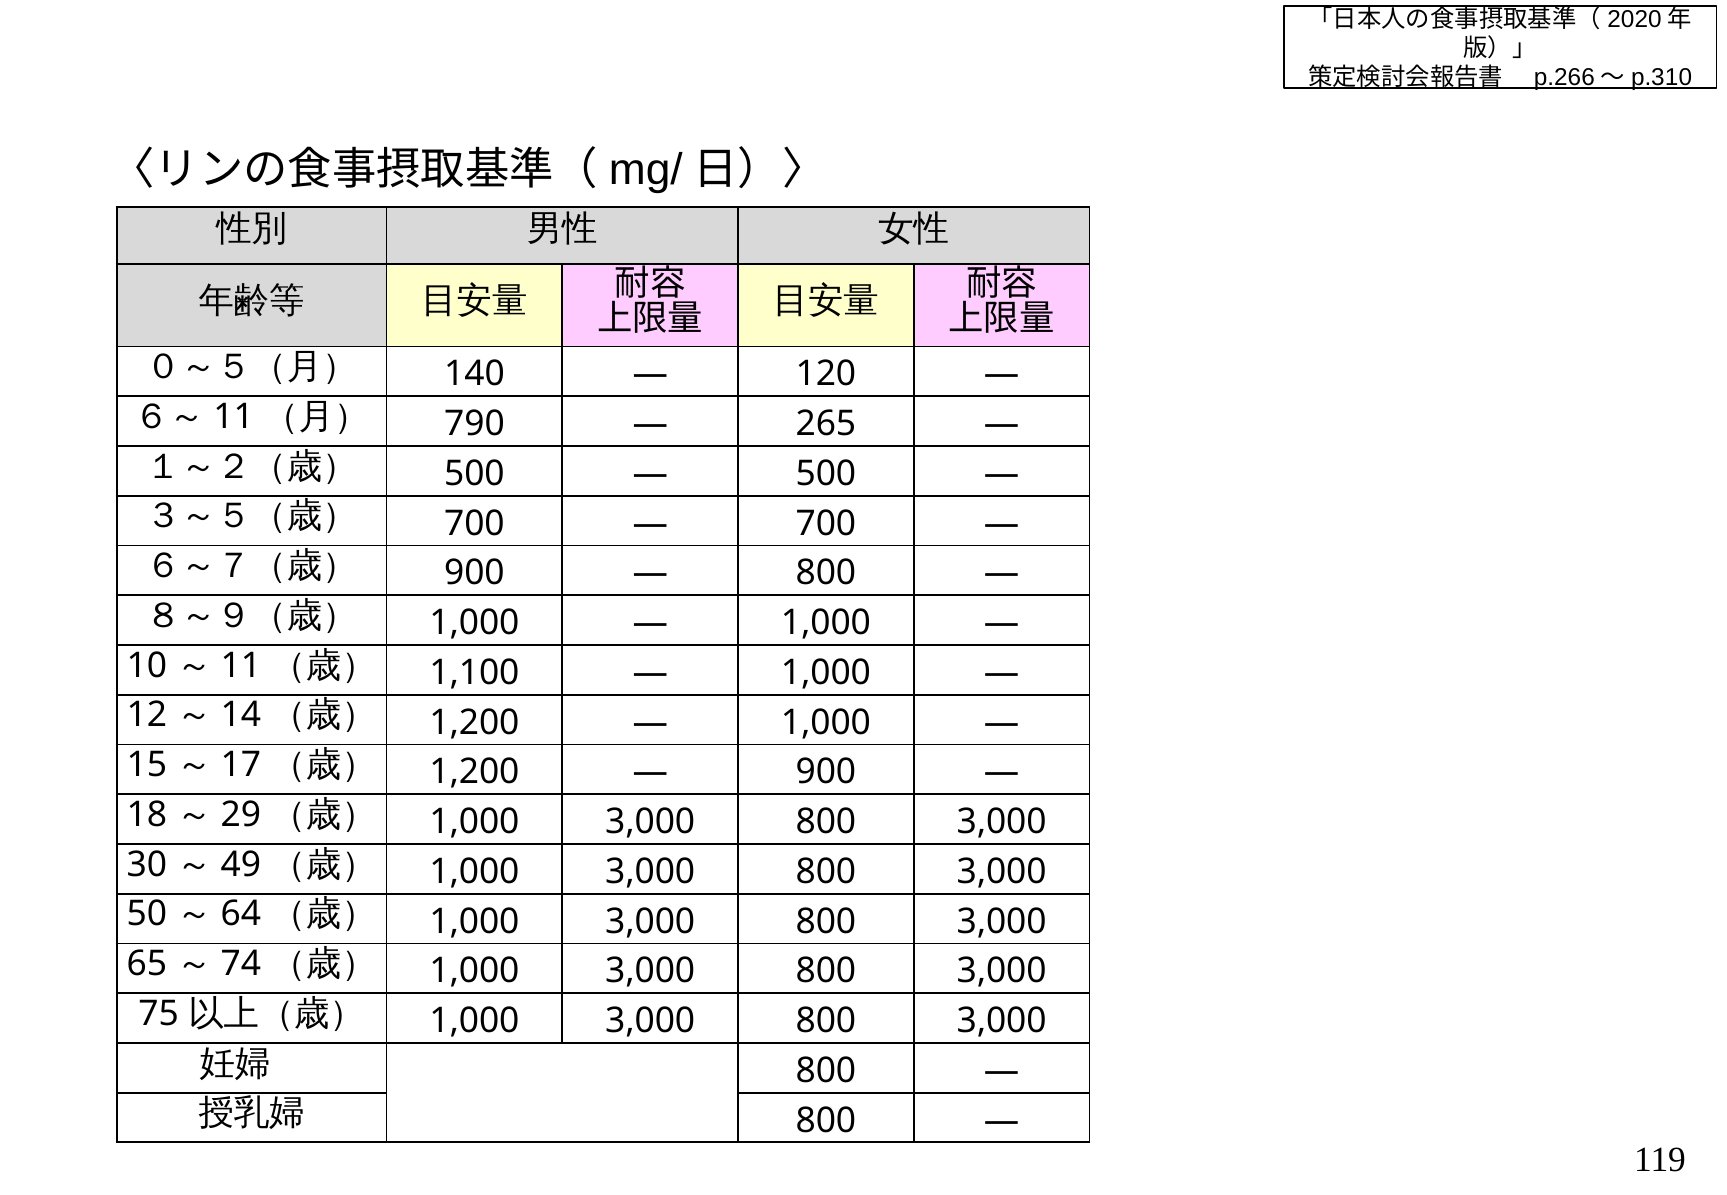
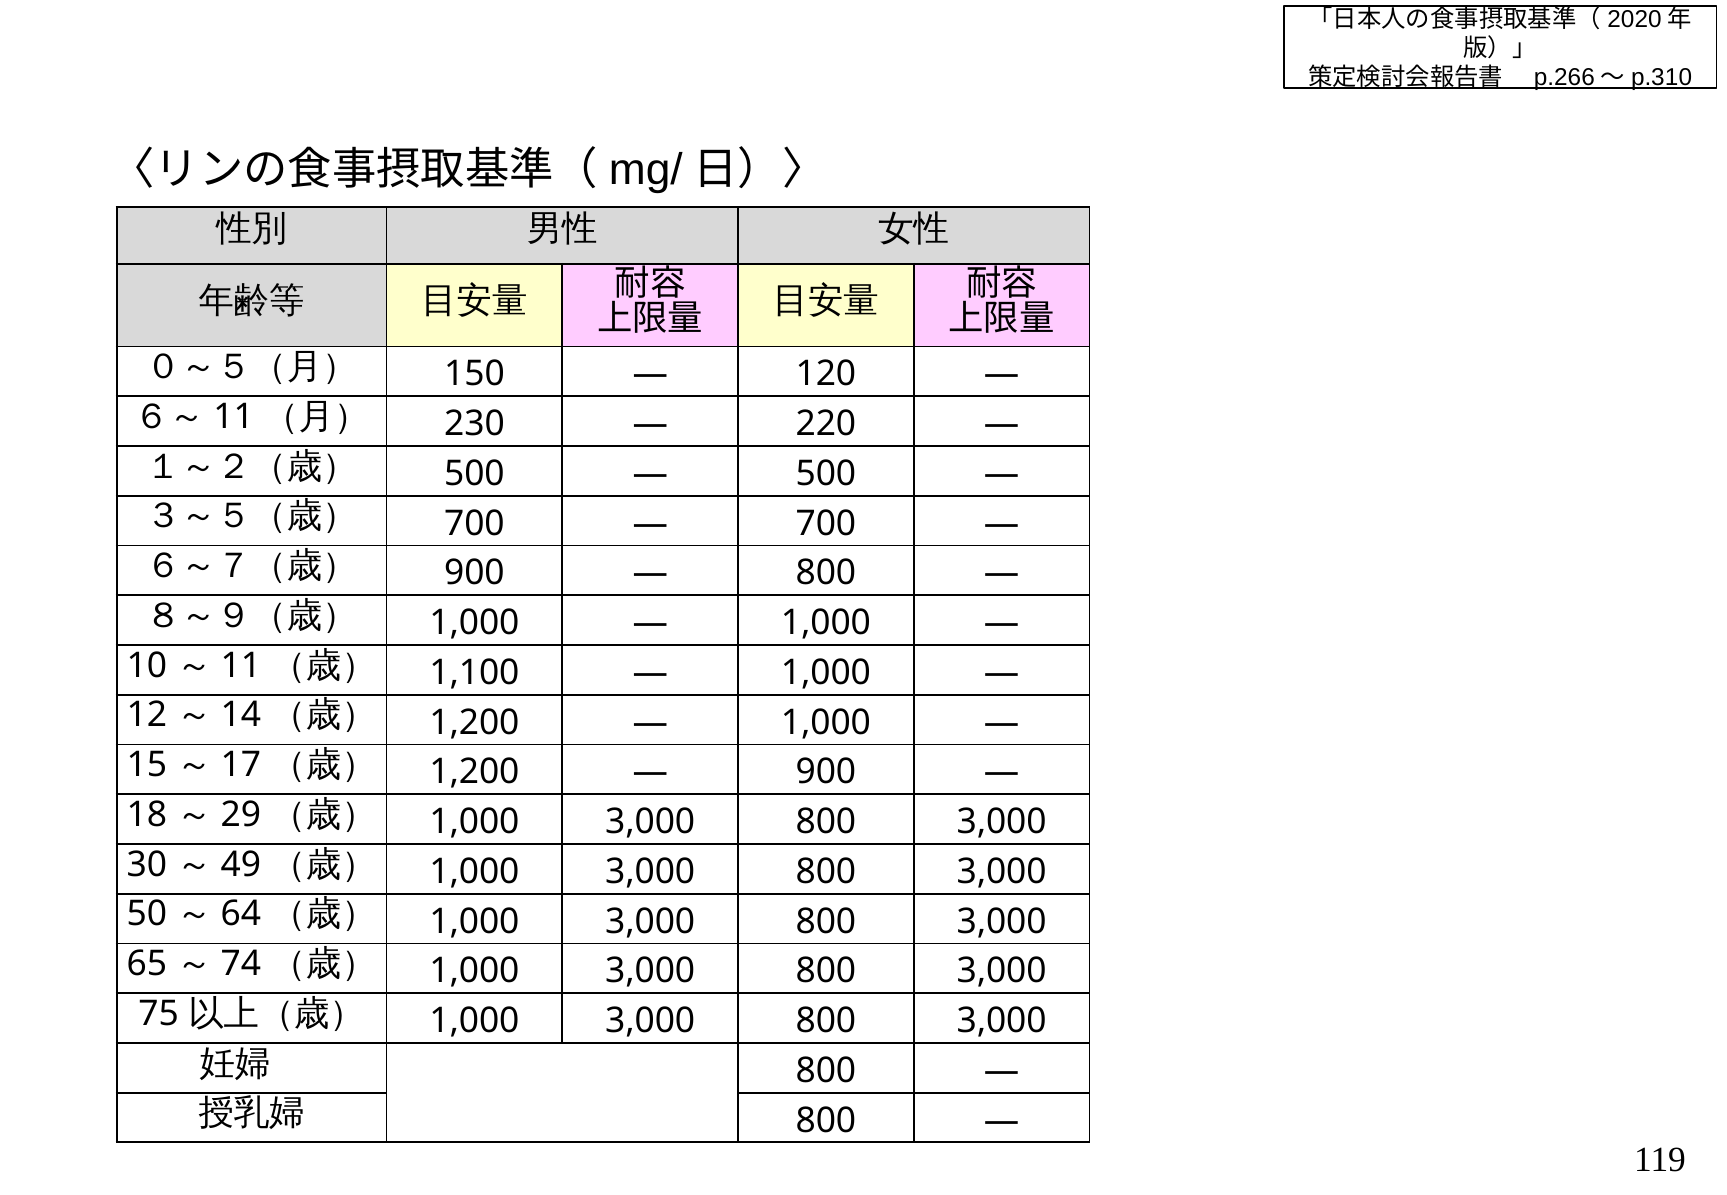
140: 140 -> 150 (474, 374)
790: 790 -> 230 (474, 424)
265: 265 -> 220 (826, 424)
